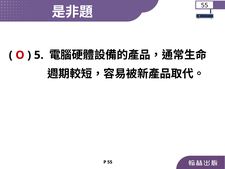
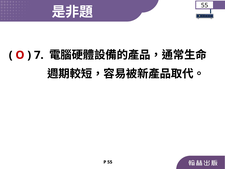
5: 5 -> 7 (39, 55)
